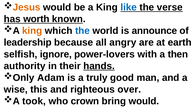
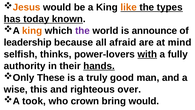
like colour: blue -> orange (129, 7)
verse: verse -> types (170, 7)
worth: worth -> today (36, 19)
the colour: blue -> purple (82, 31)
angry: angry -> afraid (123, 42)
earth: earth -> mind (180, 42)
ignore: ignore -> thinks (56, 54)
with underline: none -> present (147, 54)
then: then -> fully (178, 54)
Adam: Adam -> These (51, 77)
